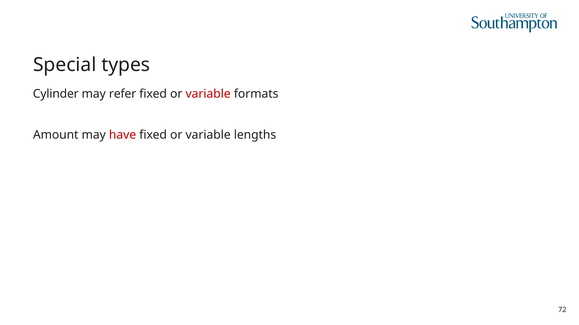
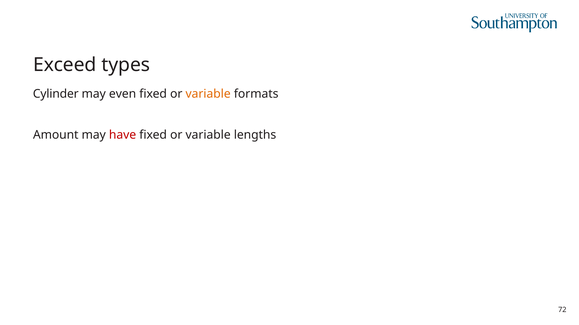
Special: Special -> Exceed (65, 65)
refer: refer -> even (123, 94)
variable colour: red -> orange (208, 94)
